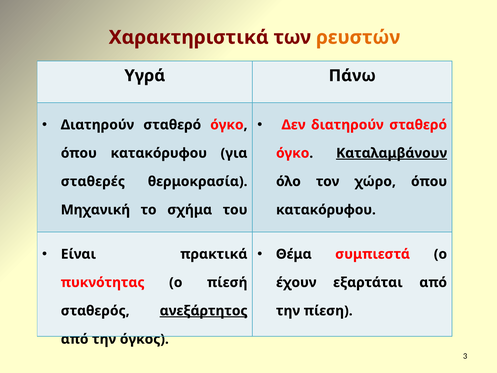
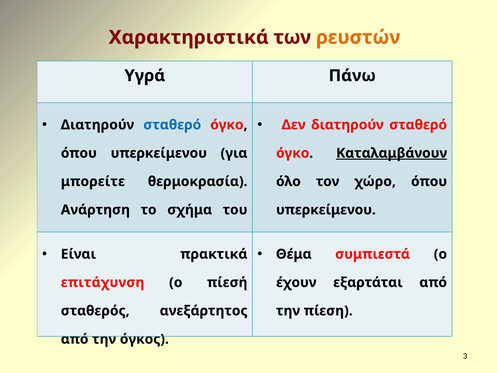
σταθερό colour: black -> blue (172, 125)
κατακόρυφου: κατακόρυφου -> υπερκείμενου (159, 153)
σταθερές: σταθερές -> μπορείτε (93, 181)
Μηχανική: Μηχανική -> Ανάρτηση (95, 210)
κατακόρυφου: κατακόρυφου -> υπερκείμενου (326, 210)
πυκνότητας: πυκνότητας -> επιτάχυνση (103, 282)
ανεξάρτητος underline: present -> none (204, 311)
